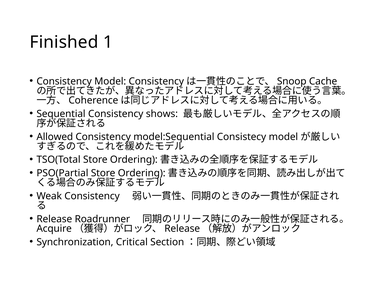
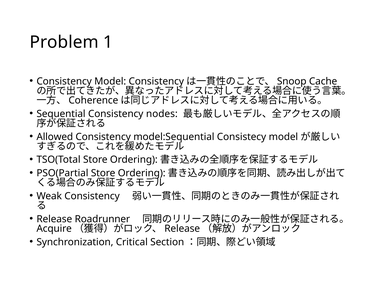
Finished: Finished -> Problem (64, 42)
shows: shows -> nodes (162, 113)
